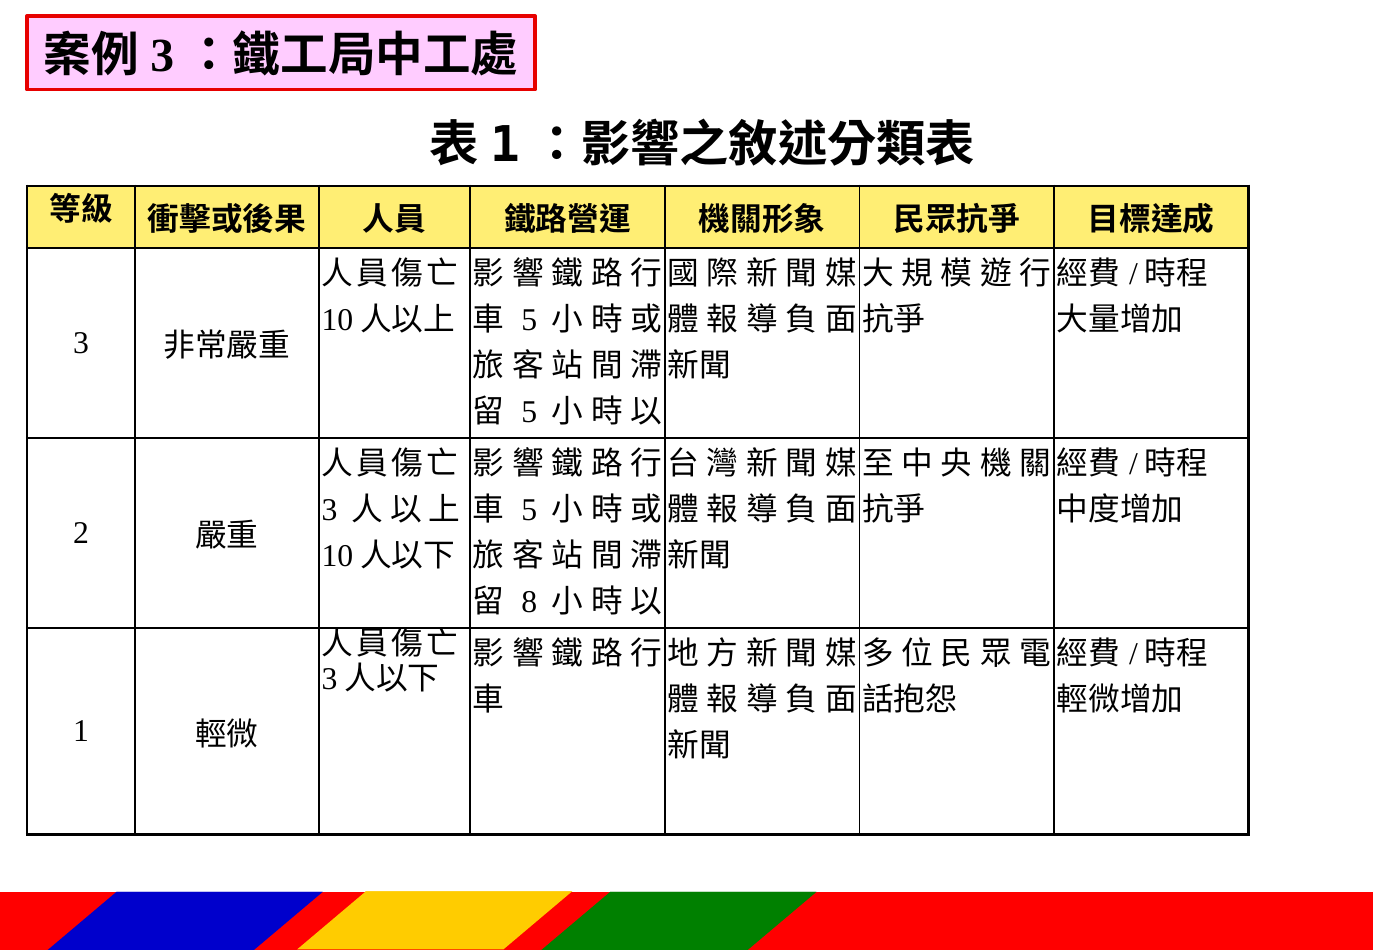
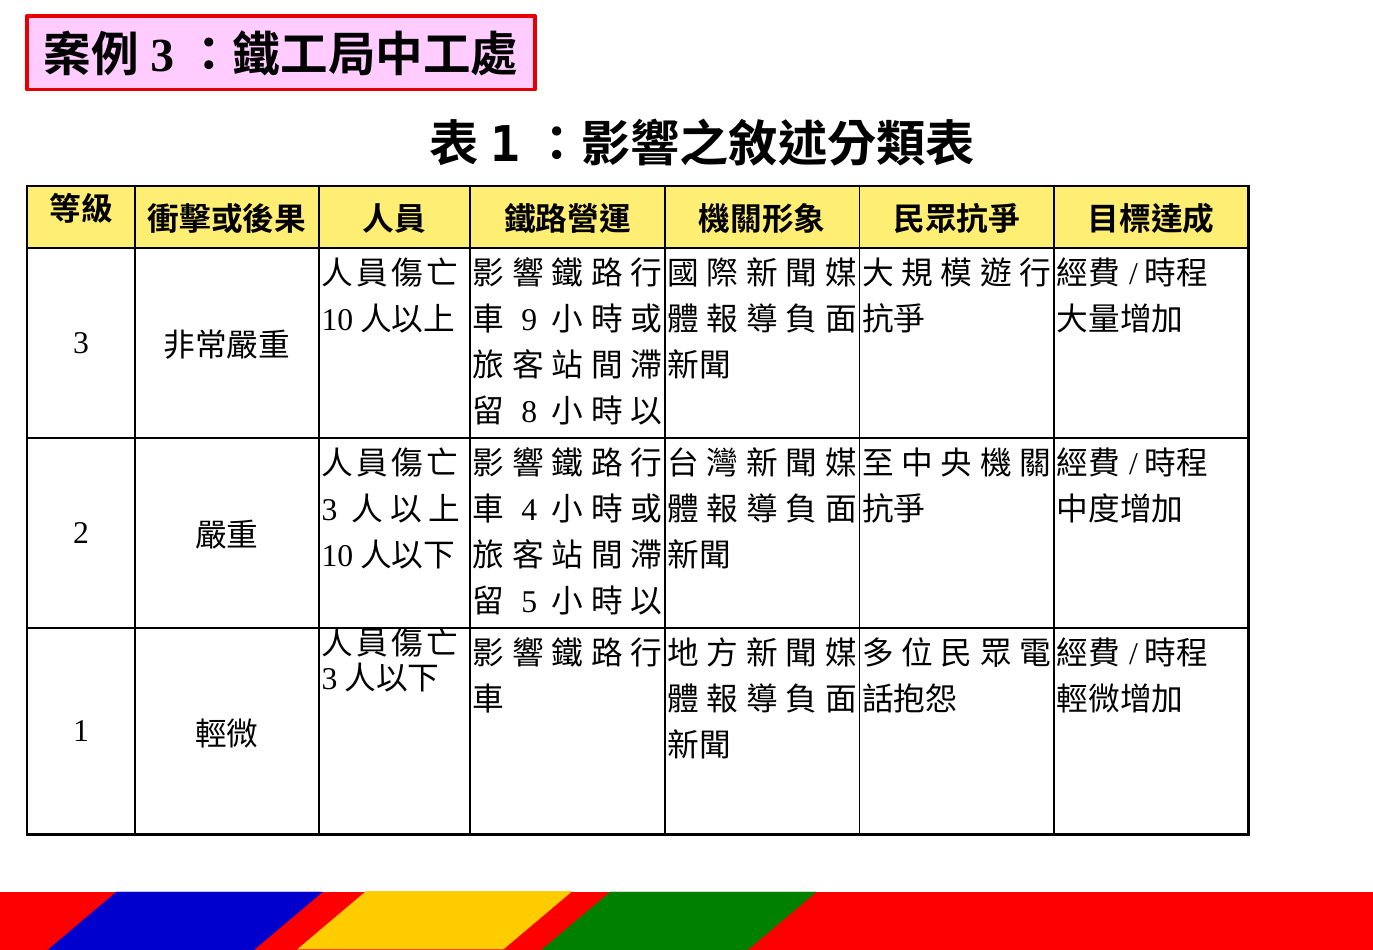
5: 5 -> 9 (529, 320)
5: 5 -> 8 (529, 412)
5: 5 -> 4 (529, 510)
8: 8 -> 5 (529, 602)
